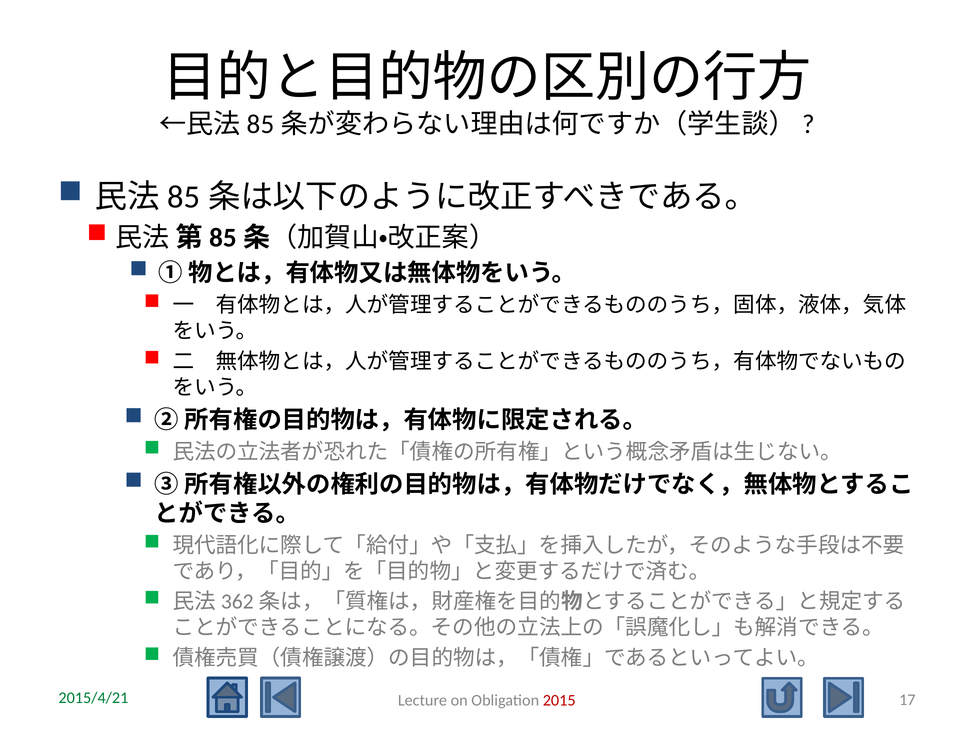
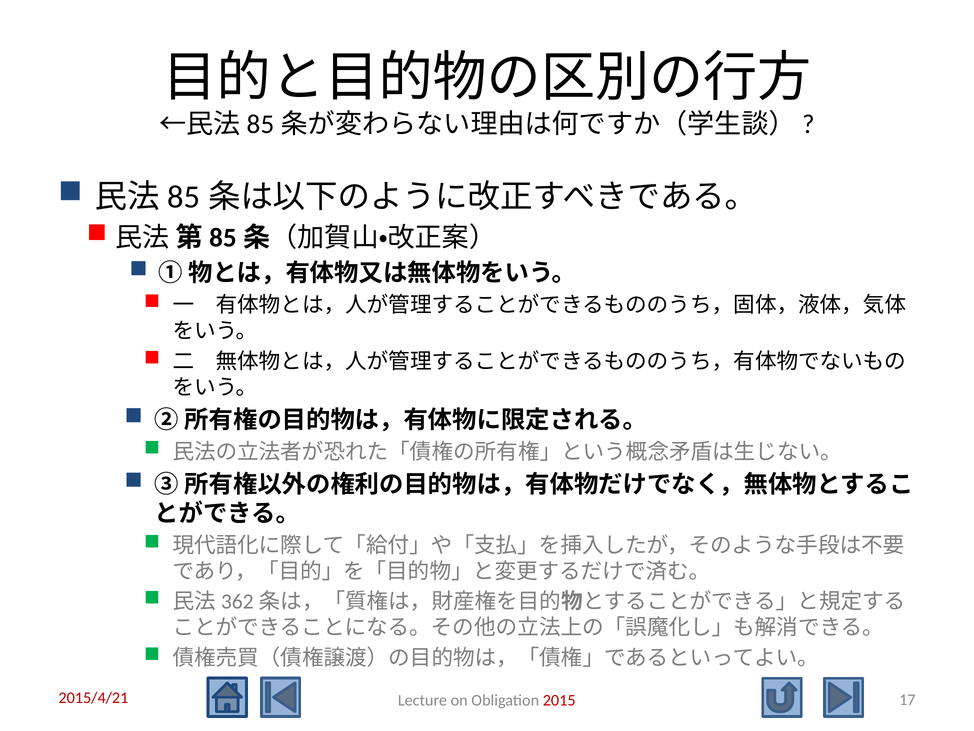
2015/4/21 colour: green -> red (93, 698)
